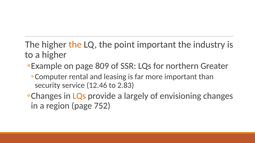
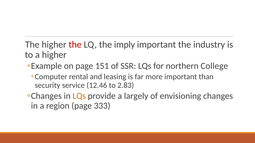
the colour: orange -> red (75, 45)
point: point -> imply (125, 45)
809: 809 -> 151 (102, 66)
Greater: Greater -> College (214, 66)
752: 752 -> 333 (102, 106)
